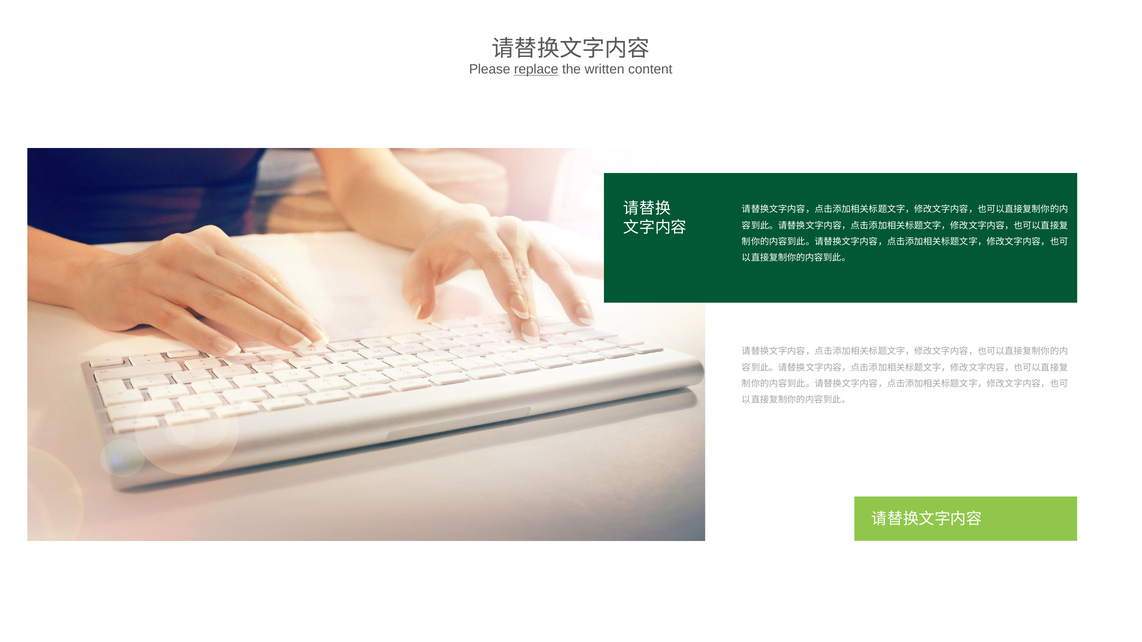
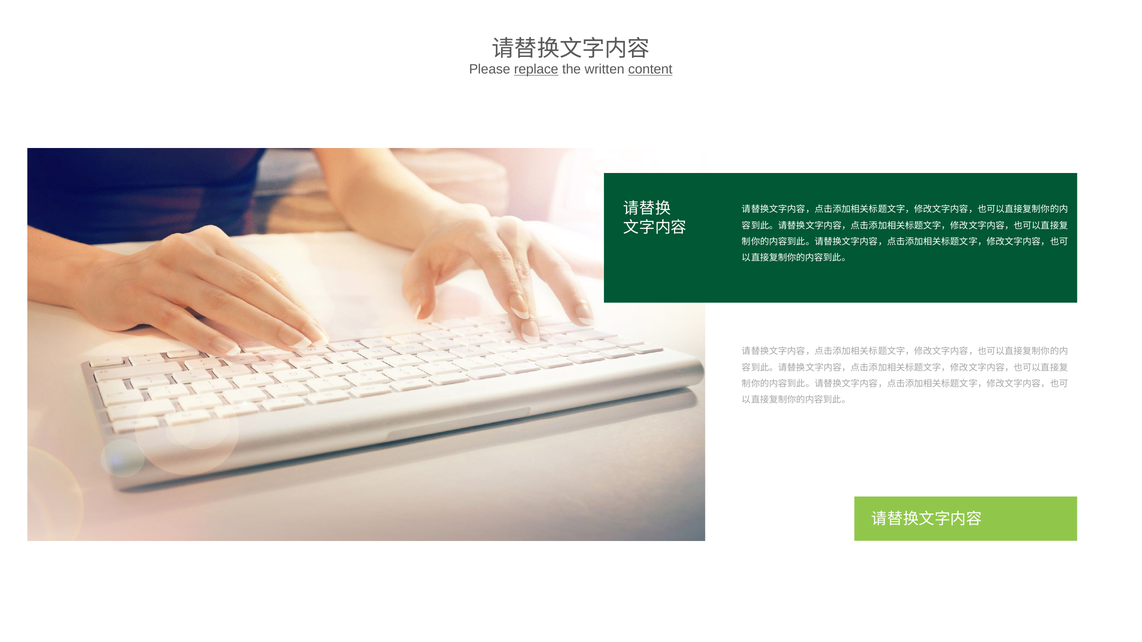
content underline: none -> present (650, 70)
